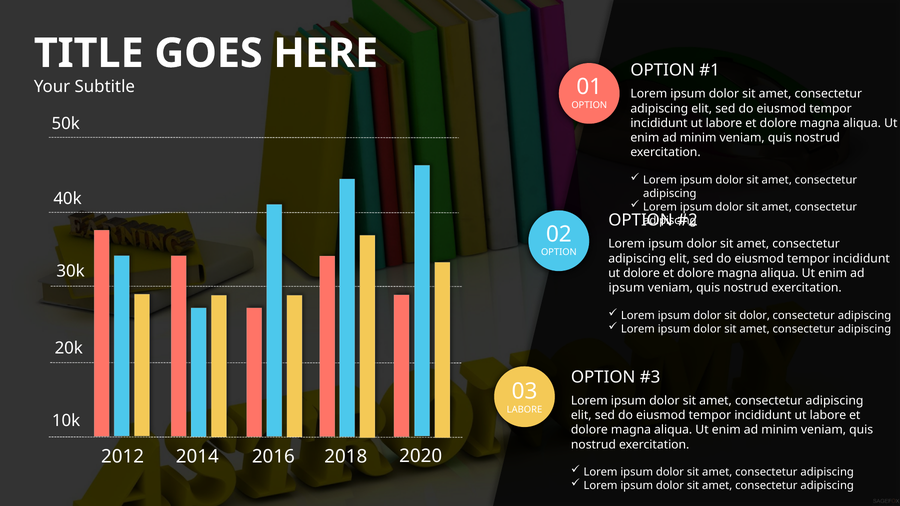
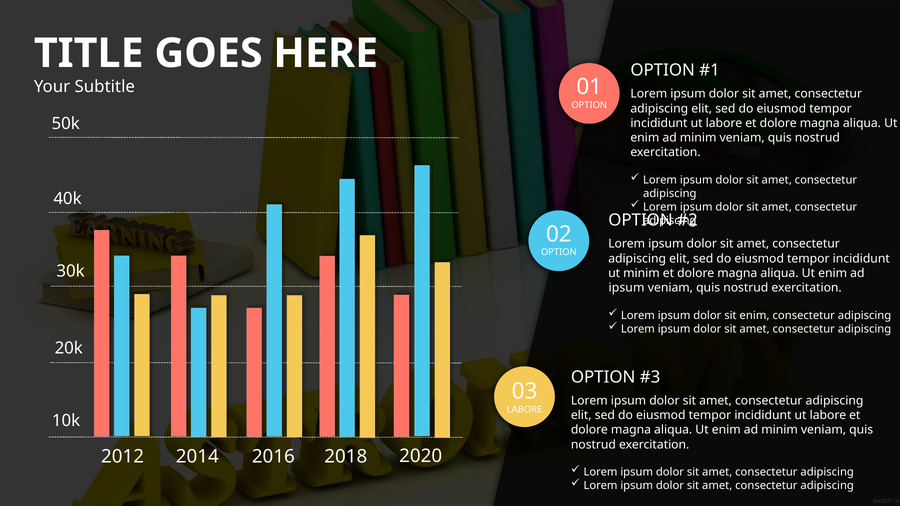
ut dolore: dolore -> minim (641, 273)
sit dolor: dolor -> enim (755, 315)
